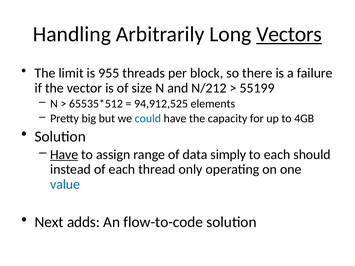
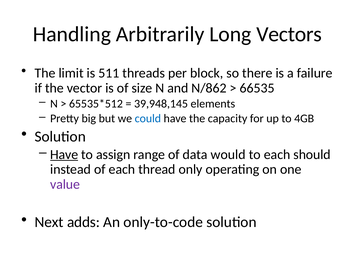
Vectors underline: present -> none (289, 34)
955: 955 -> 511 (109, 73)
N/212: N/212 -> N/862 (209, 88)
55199: 55199 -> 66535 (257, 88)
94,912,525: 94,912,525 -> 39,948,145 (161, 104)
simply: simply -> would (228, 155)
value colour: blue -> purple (65, 184)
flow-to-code: flow-to-code -> only-to-code (163, 222)
